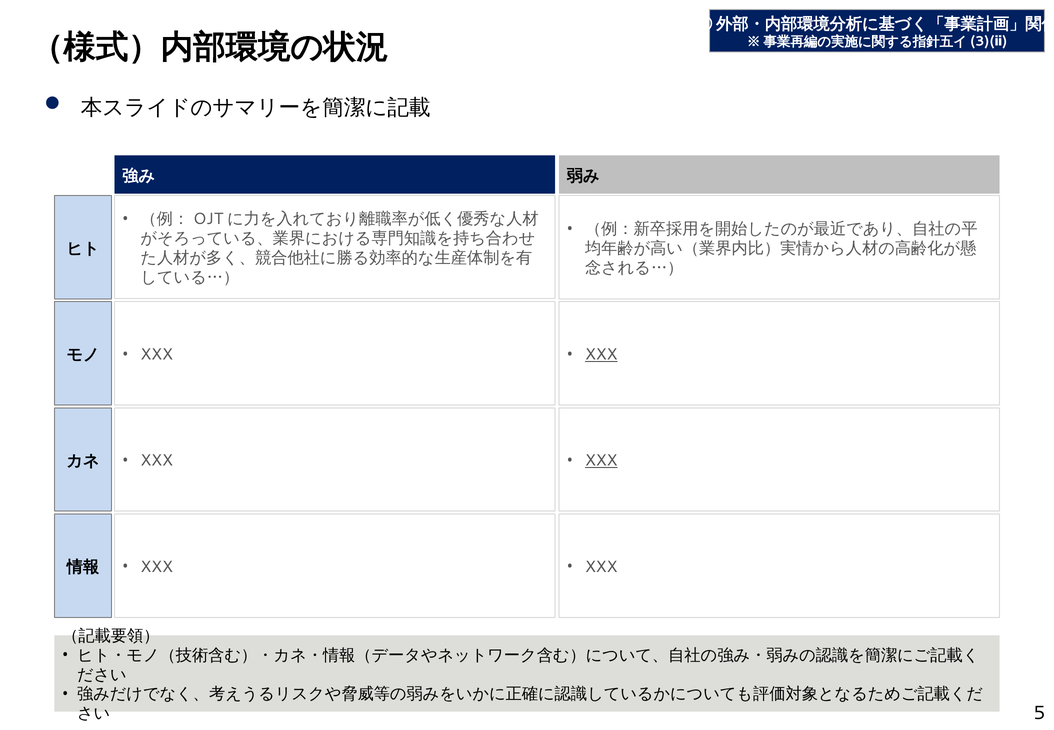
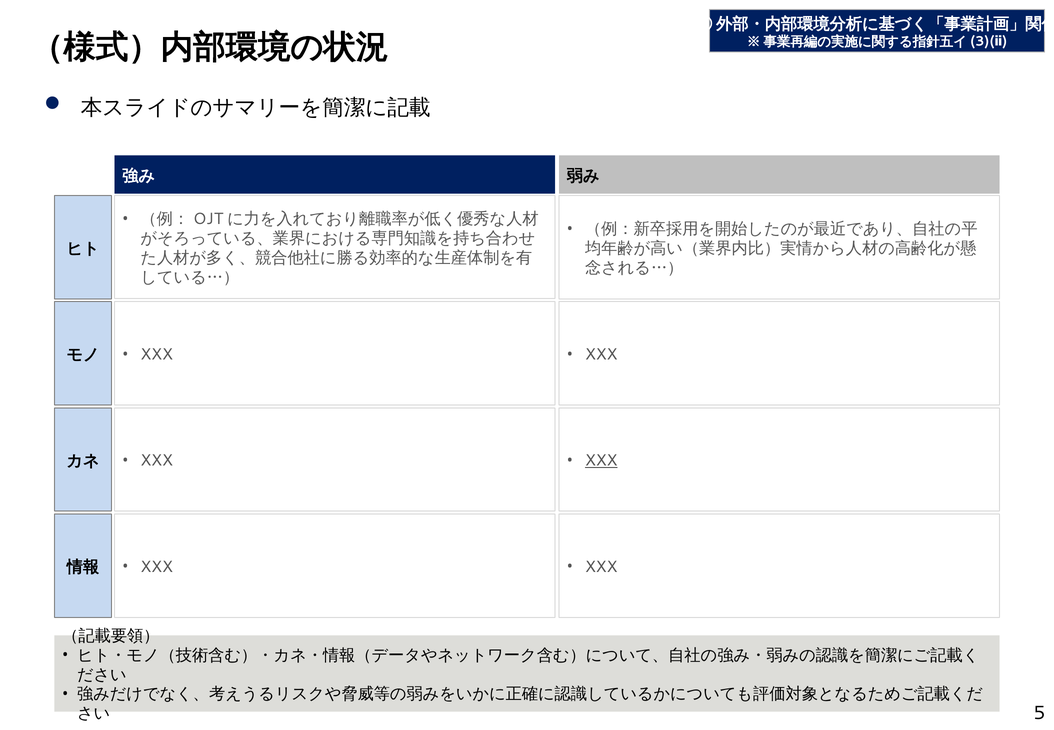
XXX underline: present -> none (601, 354)
